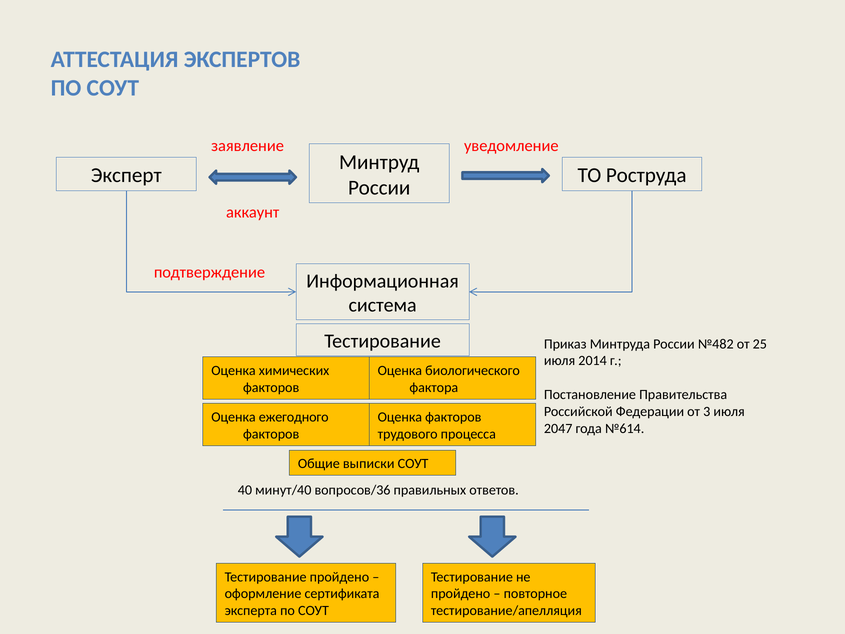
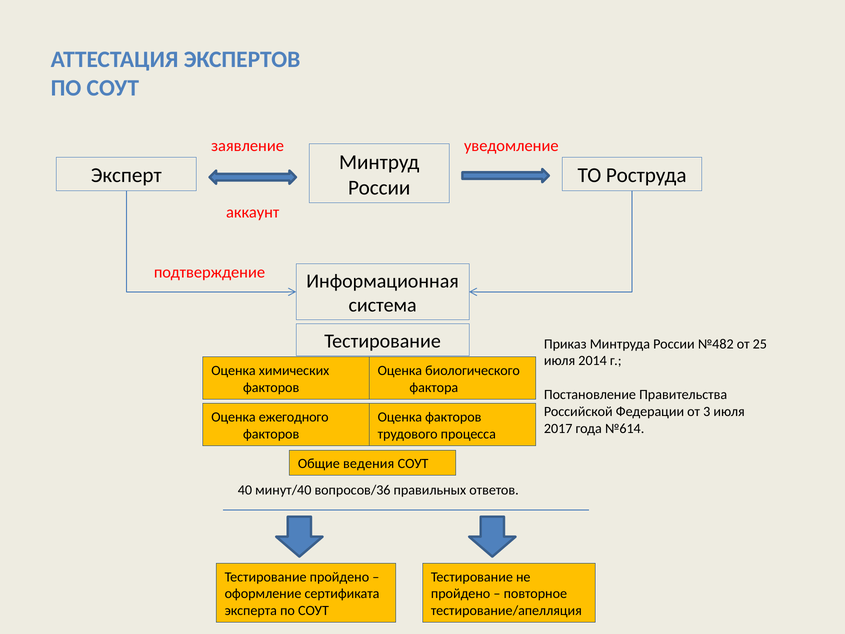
2047: 2047 -> 2017 (558, 428)
выписки: выписки -> ведения (369, 464)
